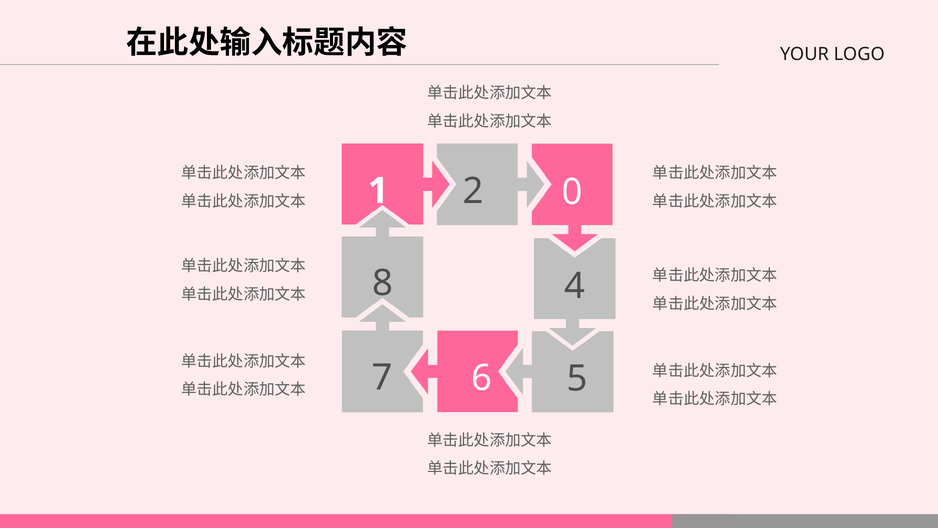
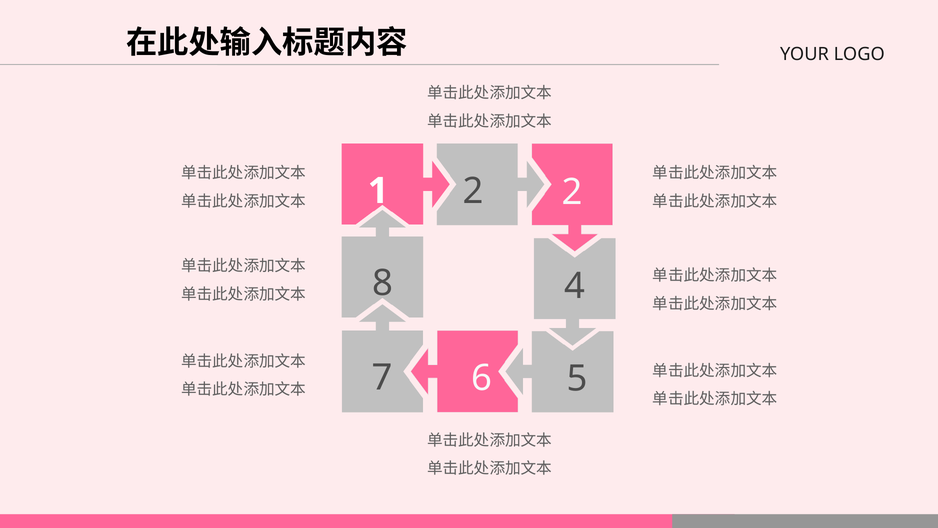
2 0: 0 -> 2 (572, 192)
